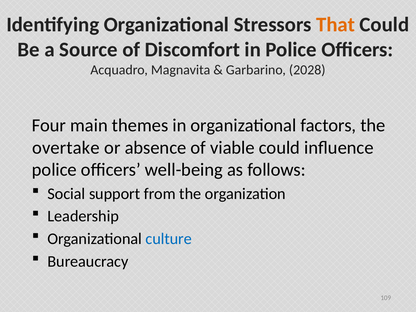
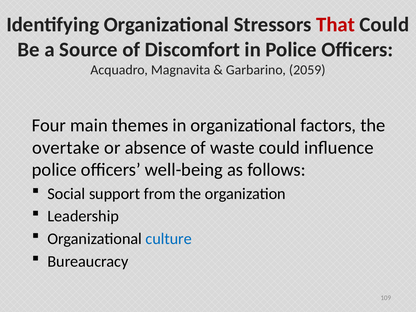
That colour: orange -> red (336, 25)
2028: 2028 -> 2059 (307, 70)
viable: viable -> waste (232, 148)
